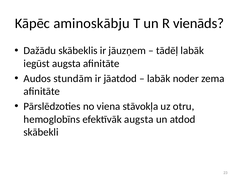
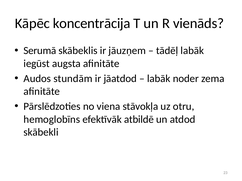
aminoskābju: aminoskābju -> koncentrācija (92, 23)
Dažādu: Dažādu -> Serumā (40, 51)
efektīvāk augsta: augsta -> atbildē (139, 120)
